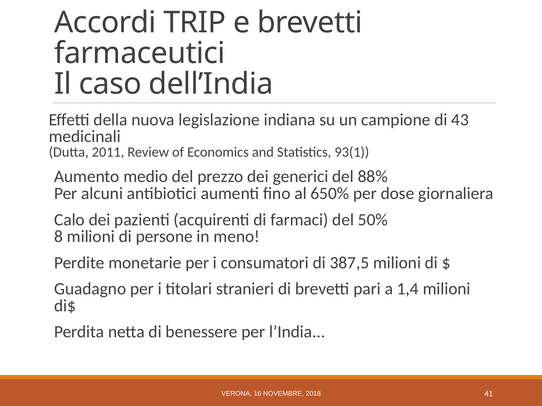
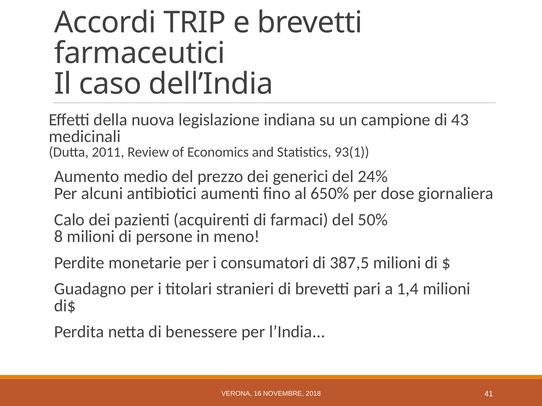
88%: 88% -> 24% (373, 177)
